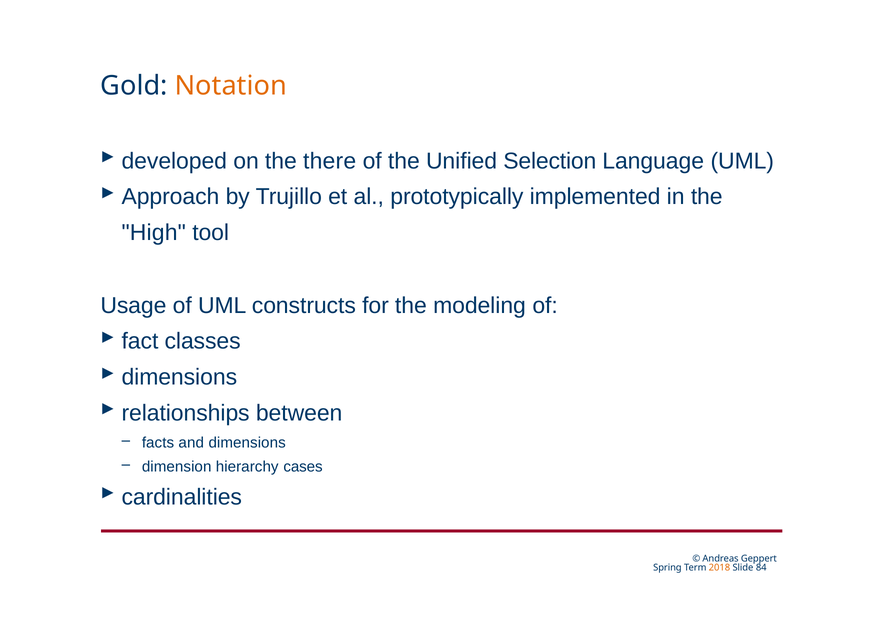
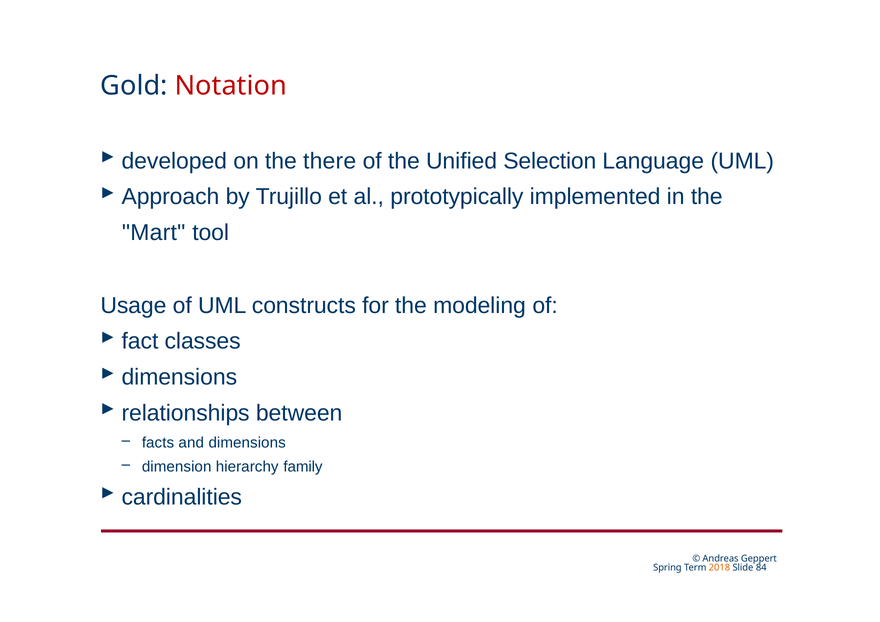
Notation colour: orange -> red (231, 86)
High: High -> Mart (154, 233)
cases: cases -> family (303, 467)
